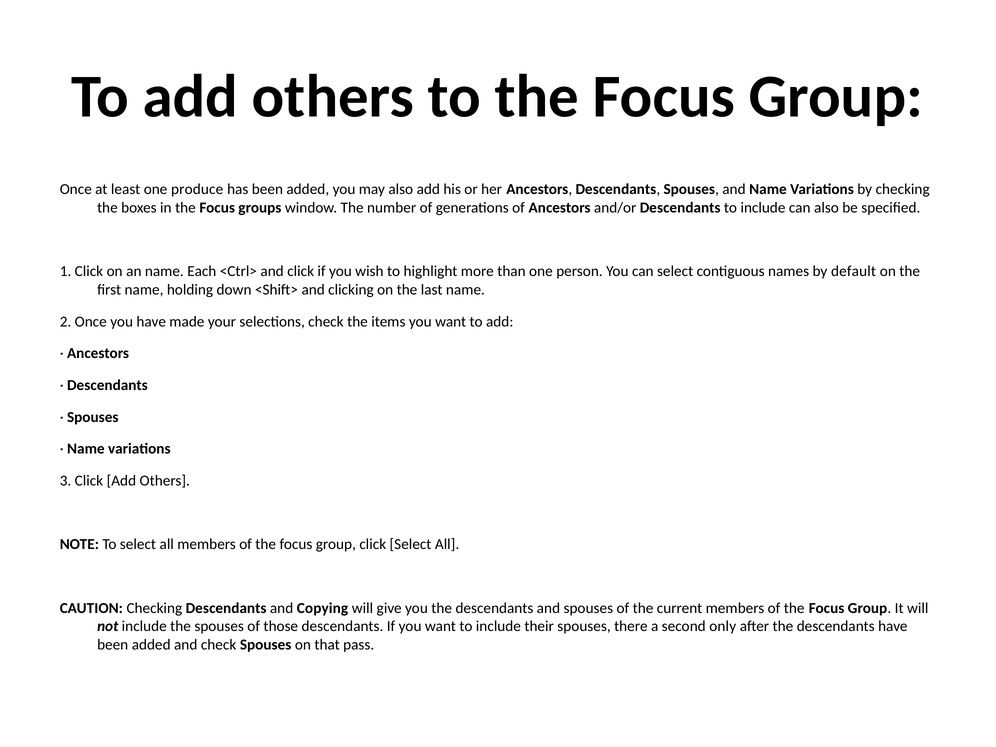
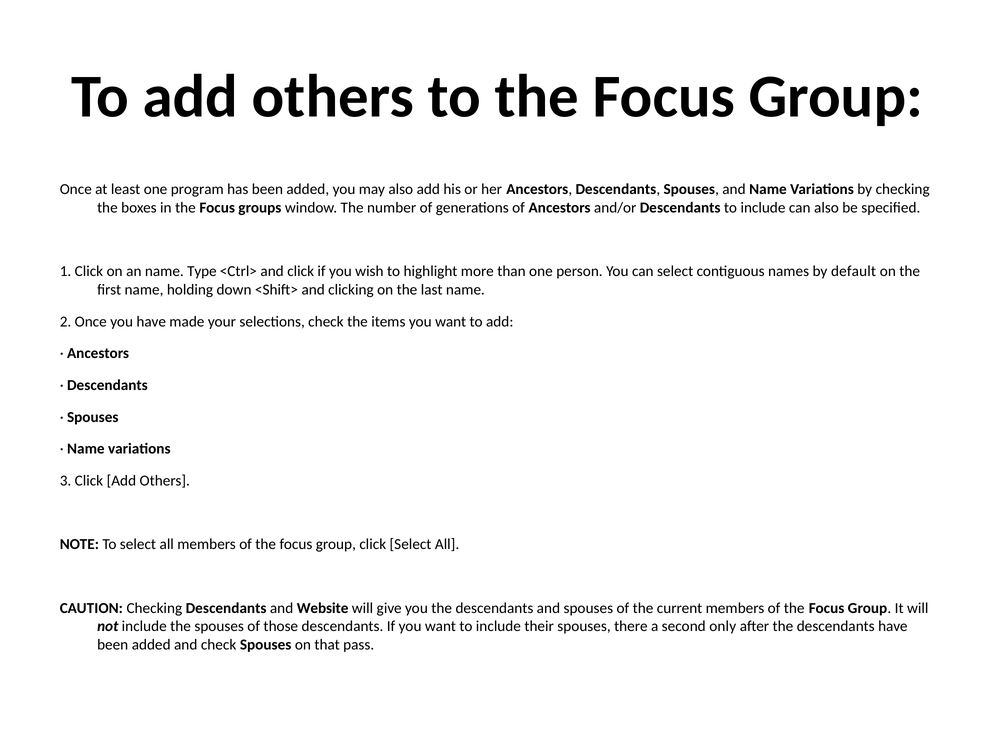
produce: produce -> program (197, 189)
Each: Each -> Type (202, 271)
Copying: Copying -> Website (323, 608)
